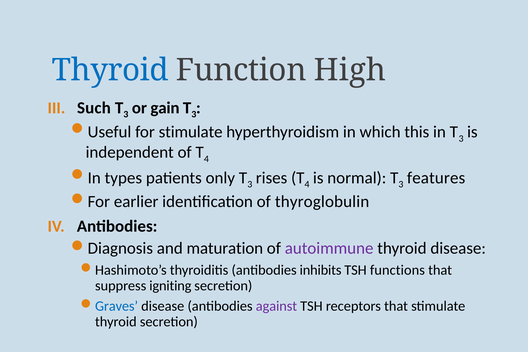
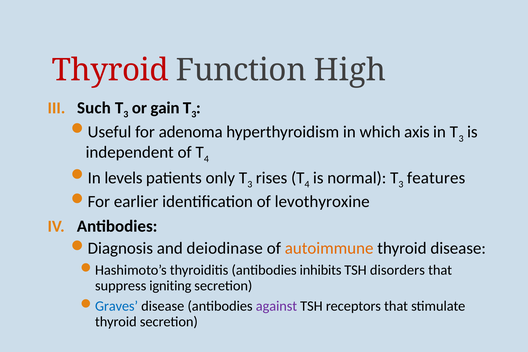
Thyroid colour: blue -> red (110, 70)
for stimulate: stimulate -> adenoma (191, 132)
this: this -> axis (417, 132)
types: types -> levels (123, 178)
thyroglobulin: thyroglobulin -> levothyroxine (322, 202)
maturation: maturation -> deiodinase (225, 248)
autoimmune colour: purple -> orange (329, 248)
functions: functions -> disorders (397, 270)
